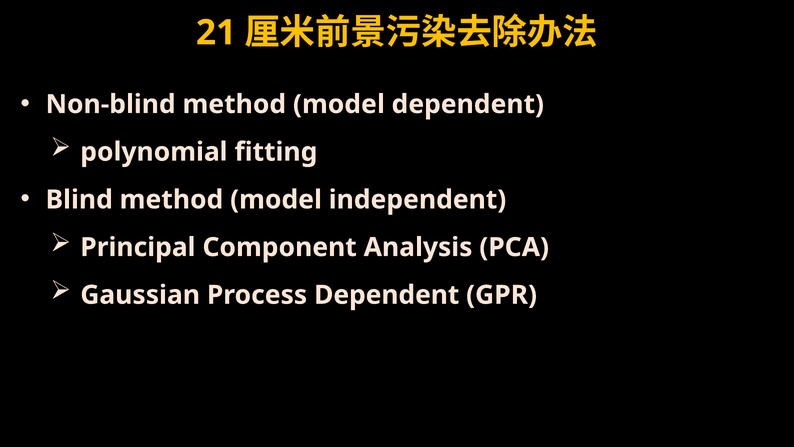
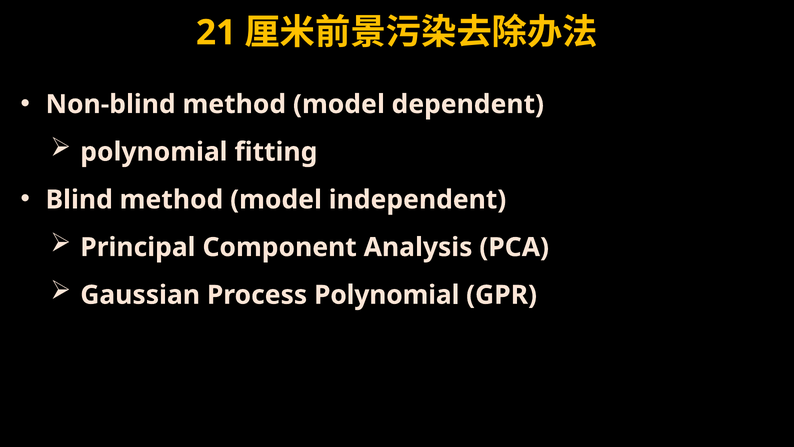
Process Dependent: Dependent -> Polynomial (387, 295)
